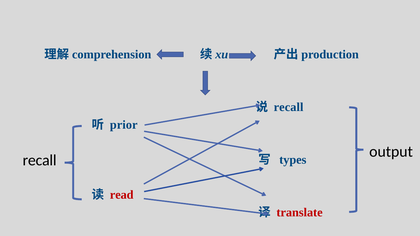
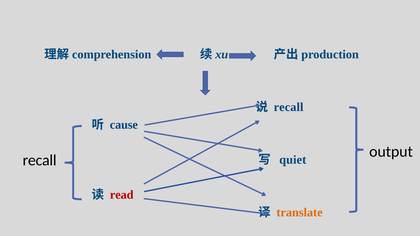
prior: prior -> cause (124, 125)
types: types -> quiet (293, 160)
translate colour: red -> orange (300, 213)
